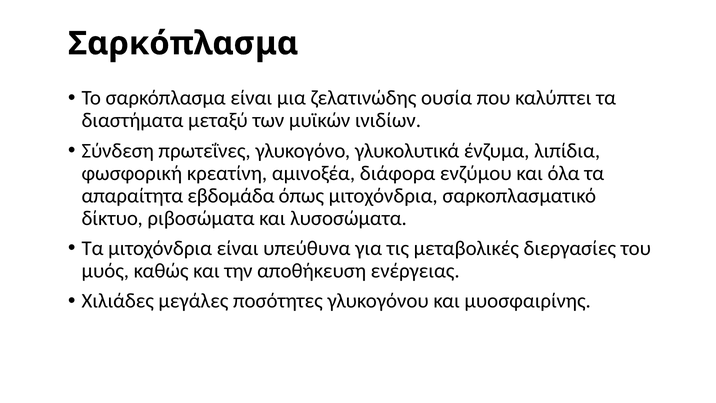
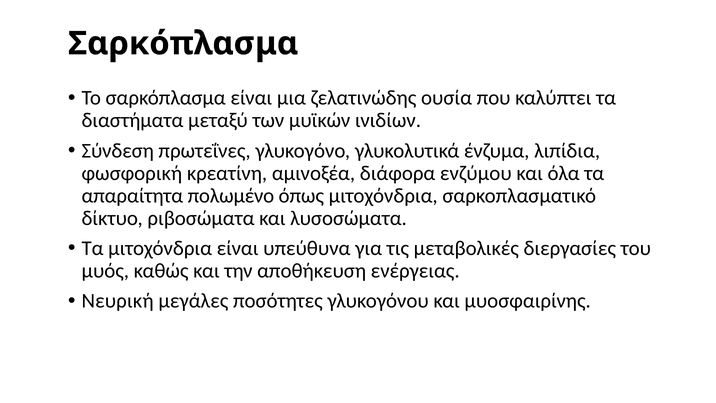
εβδομάδα: εβδομάδα -> πολωμένο (231, 196)
Χιλιάδες: Χιλιάδες -> Νευρική (118, 301)
